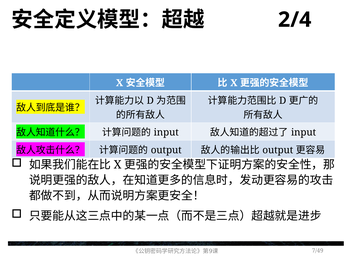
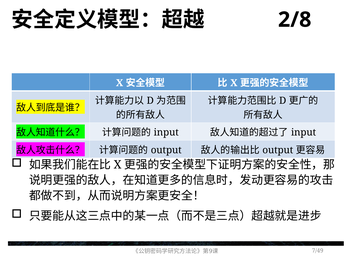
2/4: 2/4 -> 2/8 (295, 20)
